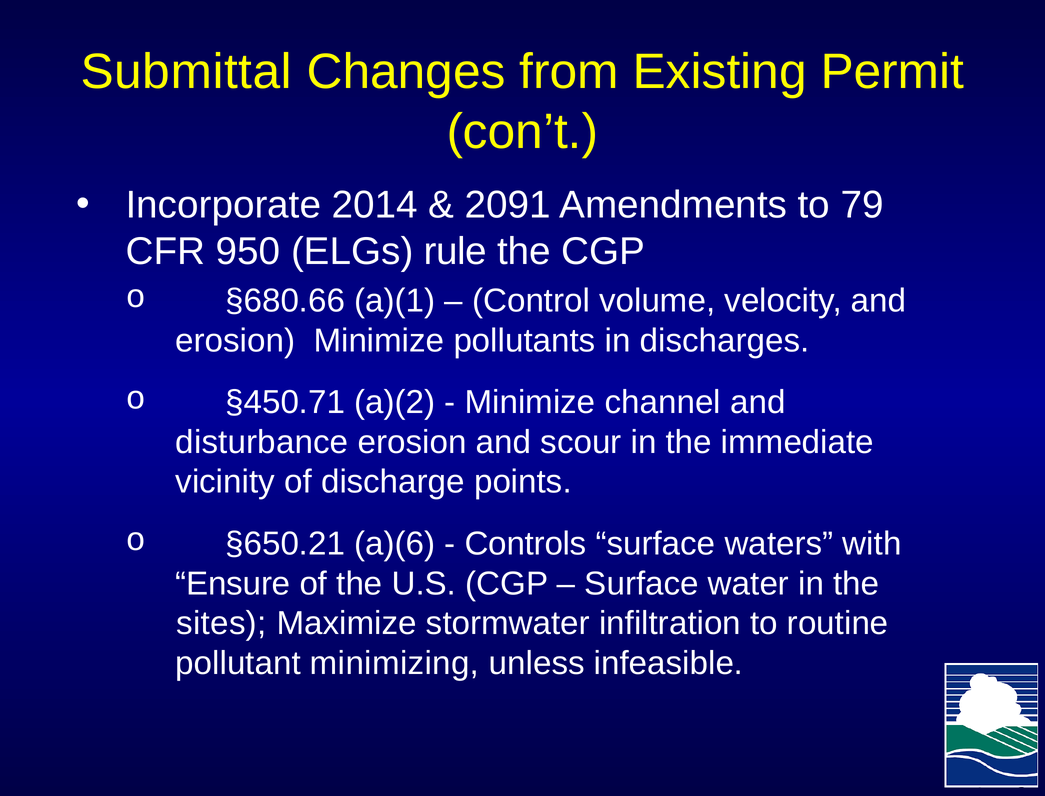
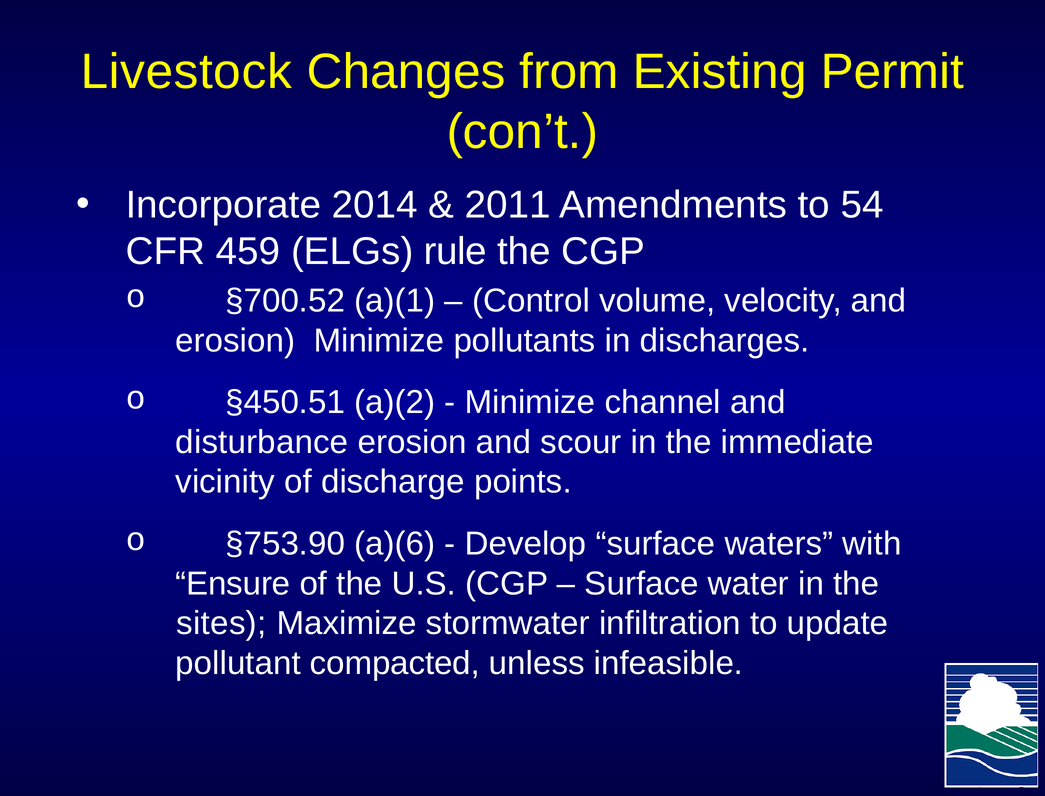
Submittal: Submittal -> Livestock (186, 72)
2091: 2091 -> 2011 (508, 205)
79: 79 -> 54 (862, 205)
950: 950 -> 459 (248, 251)
§680.66: §680.66 -> §700.52 (285, 301)
§450.71: §450.71 -> §450.51 (285, 403)
§650.21: §650.21 -> §753.90 (285, 544)
Controls: Controls -> Develop (526, 544)
routine: routine -> update (838, 624)
minimizing: minimizing -> compacted (395, 663)
